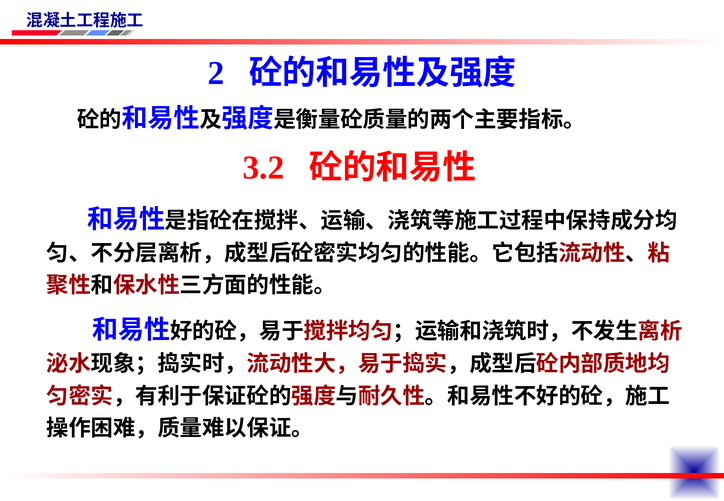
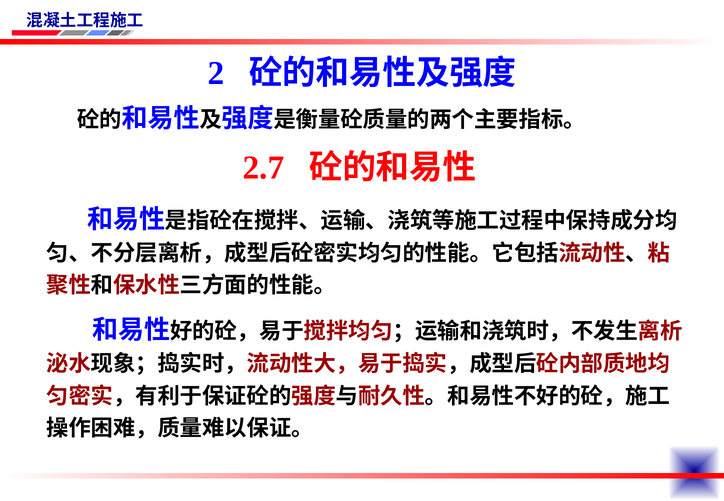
3.2: 3.2 -> 2.7 (263, 168)
